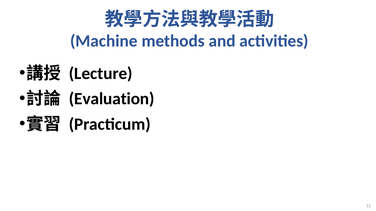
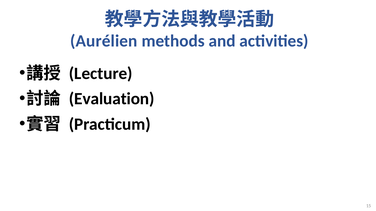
Machine: Machine -> Aurélien (104, 41)
